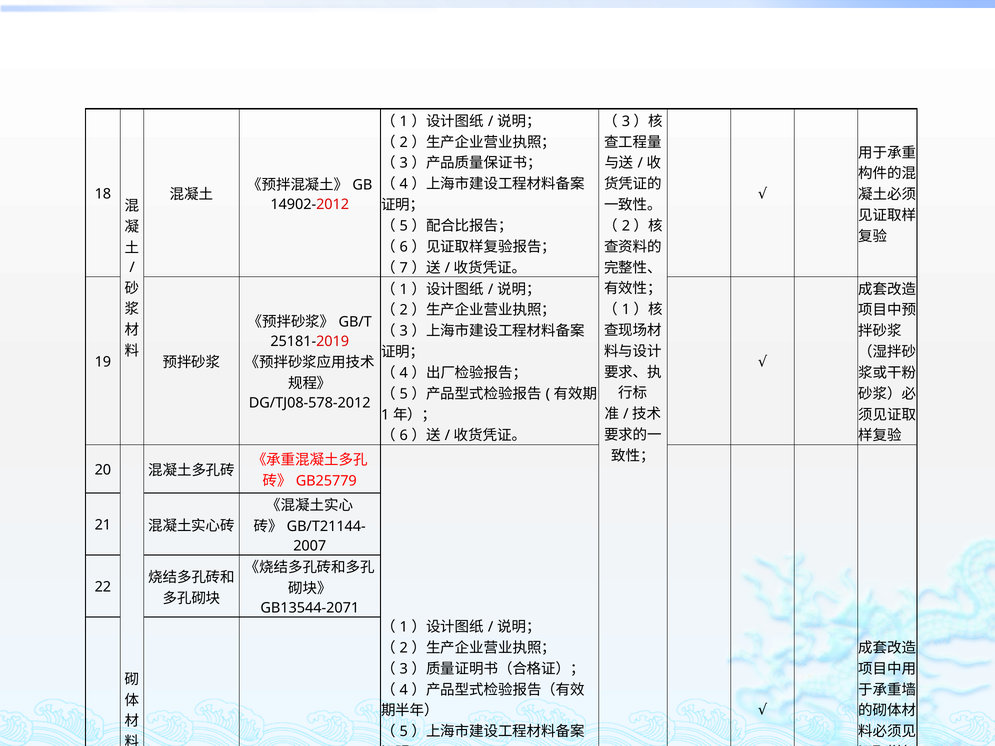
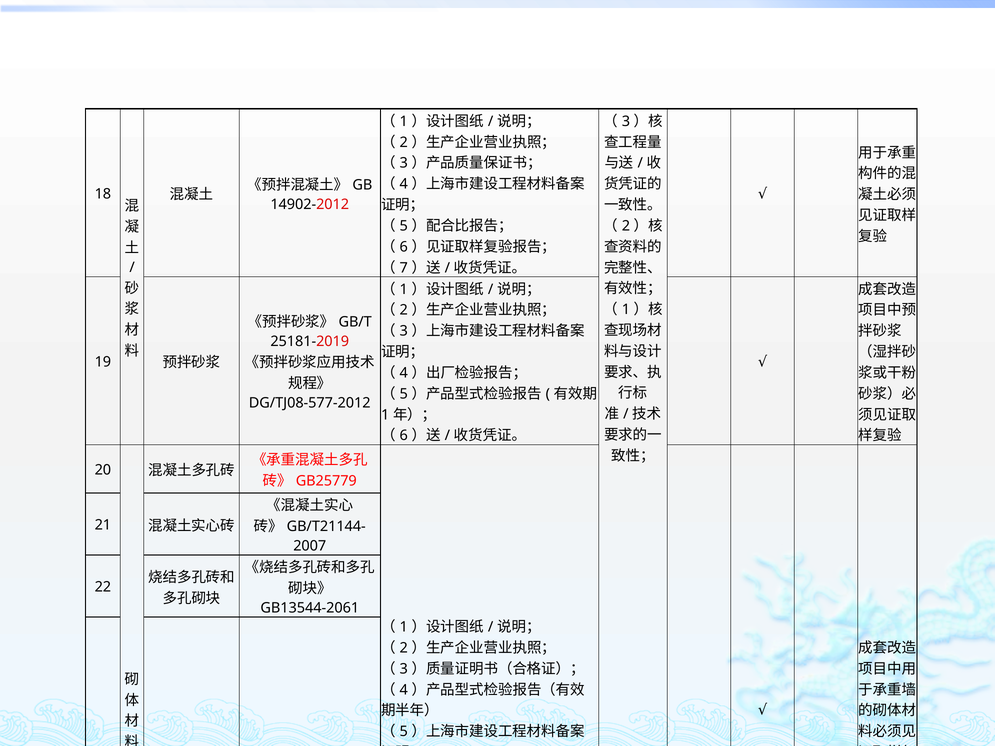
DG/TJ08-578-2012: DG/TJ08-578-2012 -> DG/TJ08-577-2012 (310, 403)
GB13544-2071: GB13544-2071 -> GB13544-2061 (310, 608)
